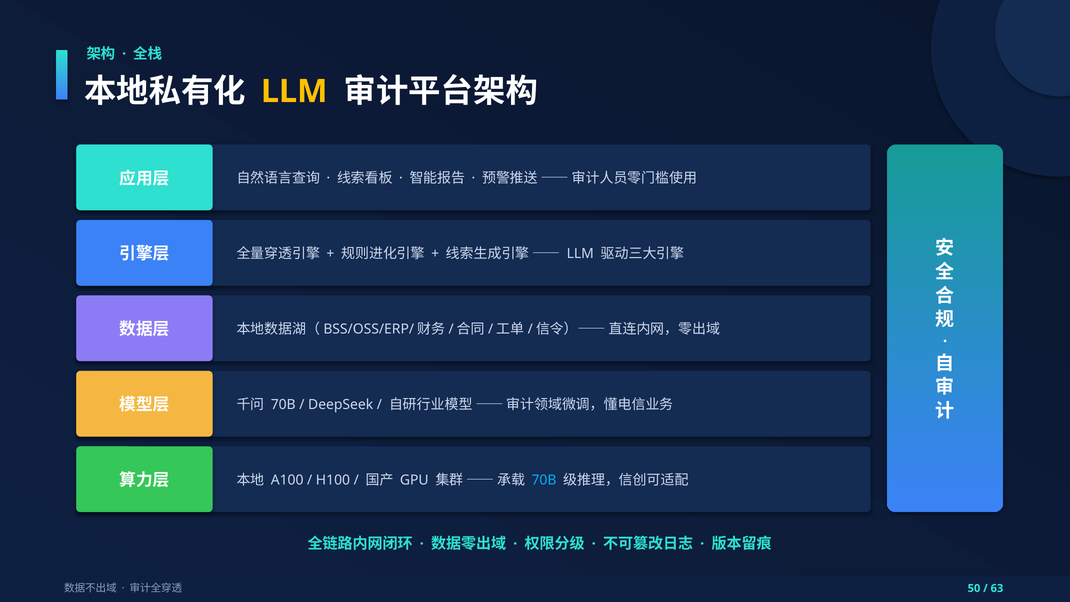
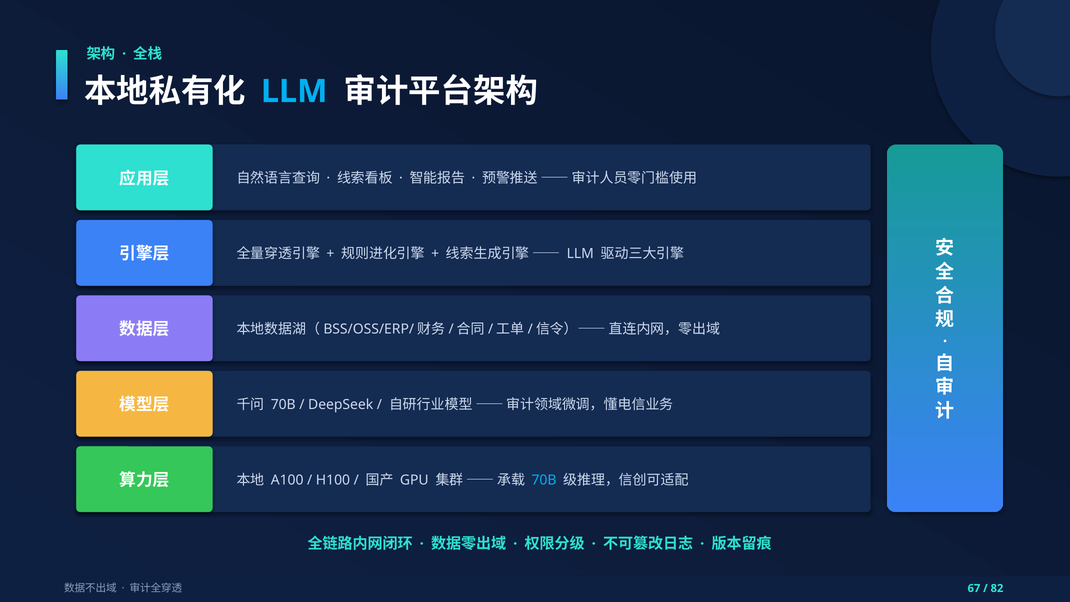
LLM colour: yellow -> light blue (294, 91)
50: 50 -> 67 (974, 588)
63: 63 -> 82 (997, 588)
